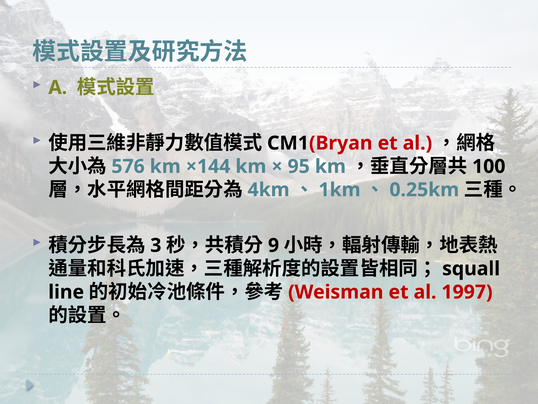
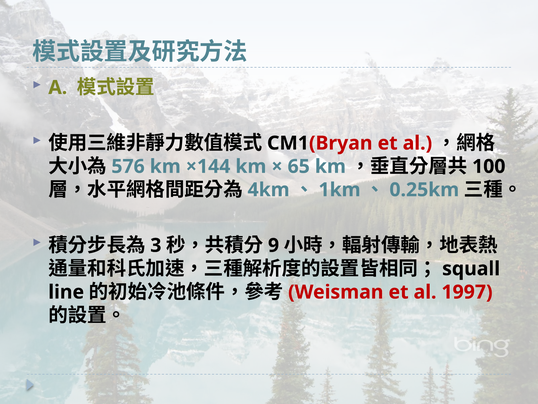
95: 95 -> 65 (299, 166)
